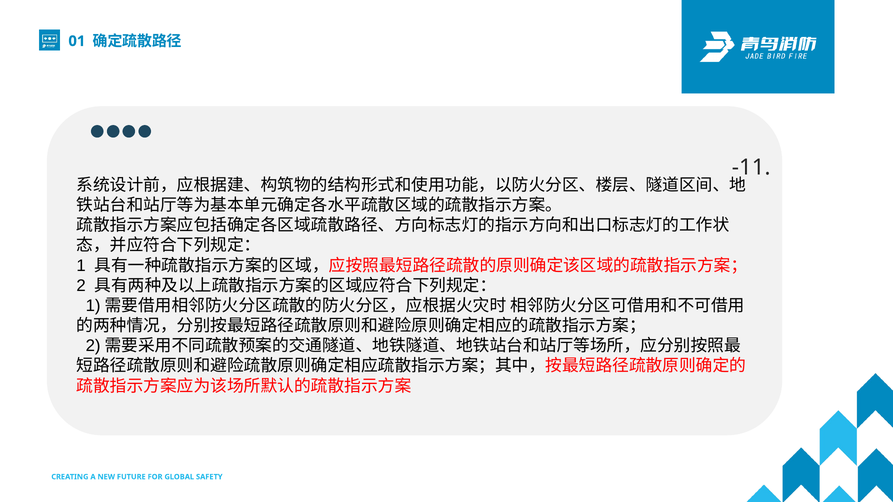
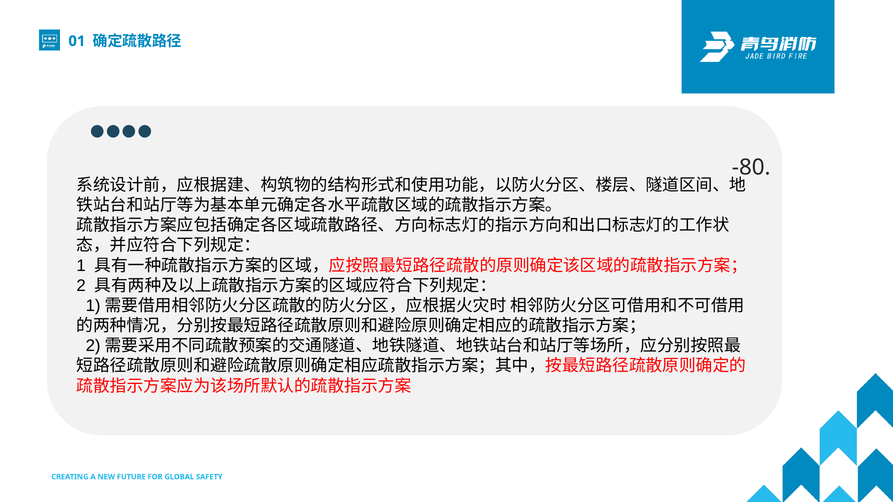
-11: -11 -> -80 (751, 167)
